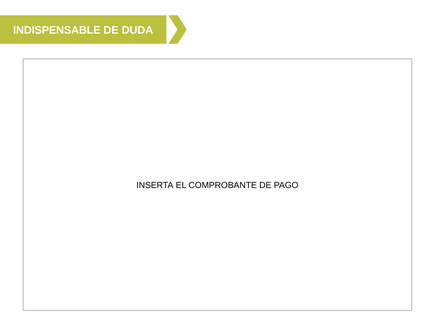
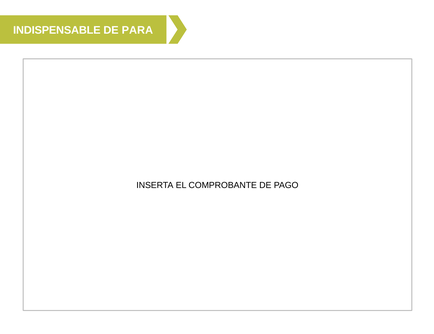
DUDA: DUDA -> PARA (137, 30)
